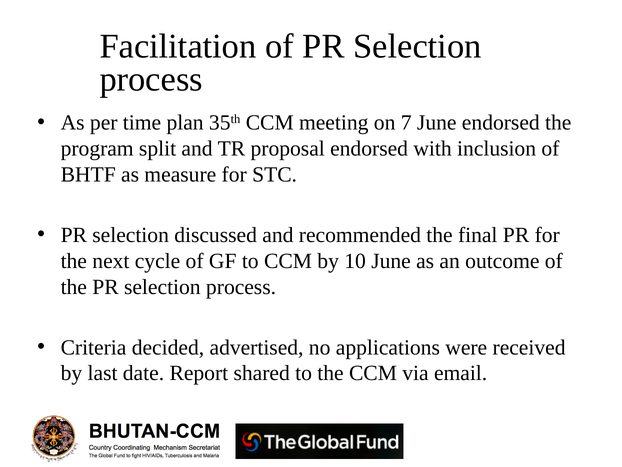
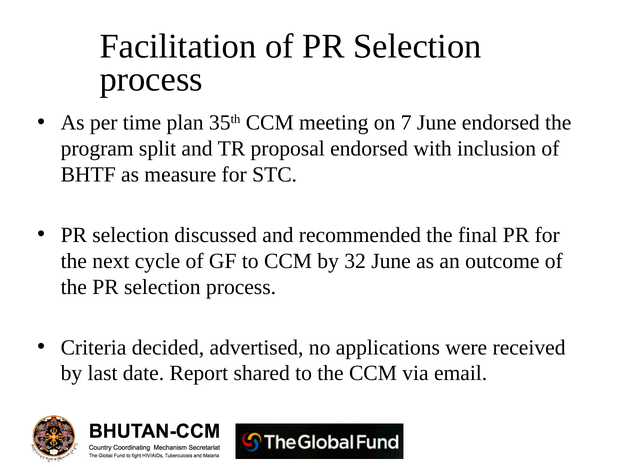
10: 10 -> 32 (355, 261)
